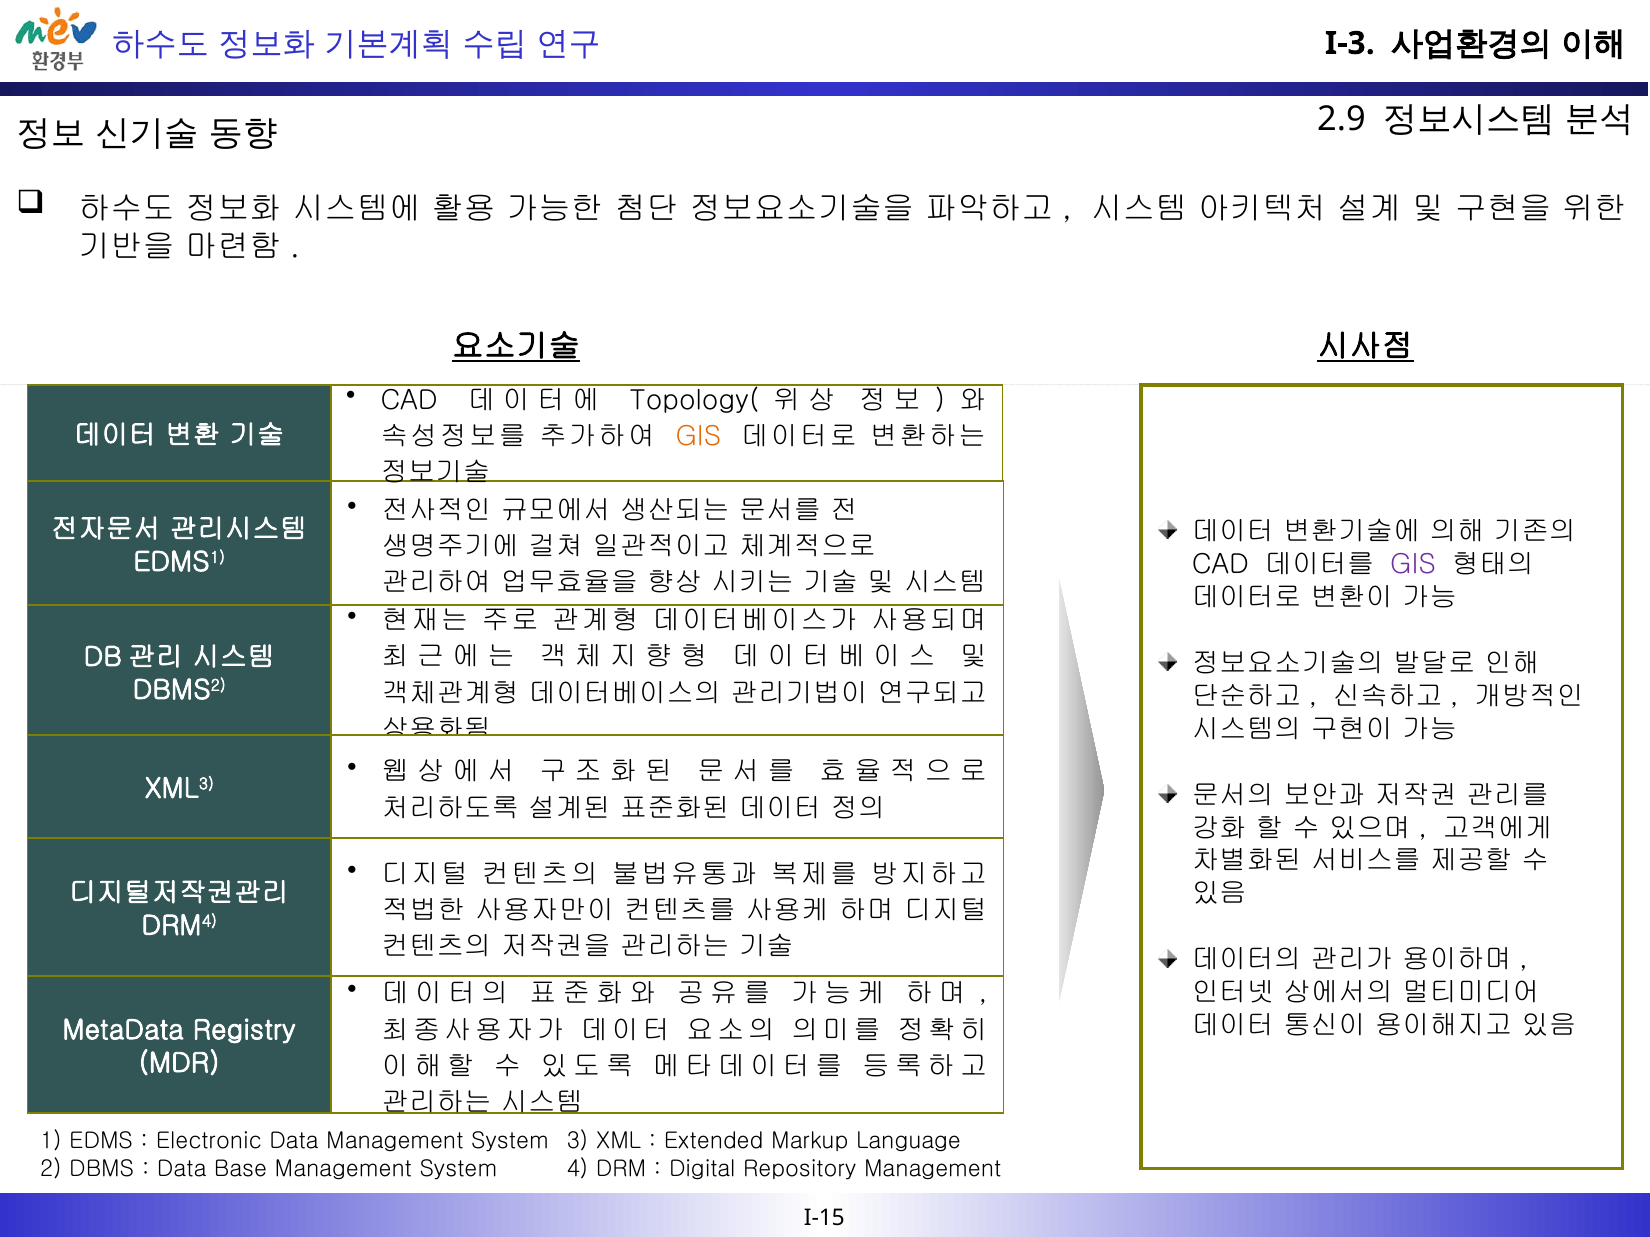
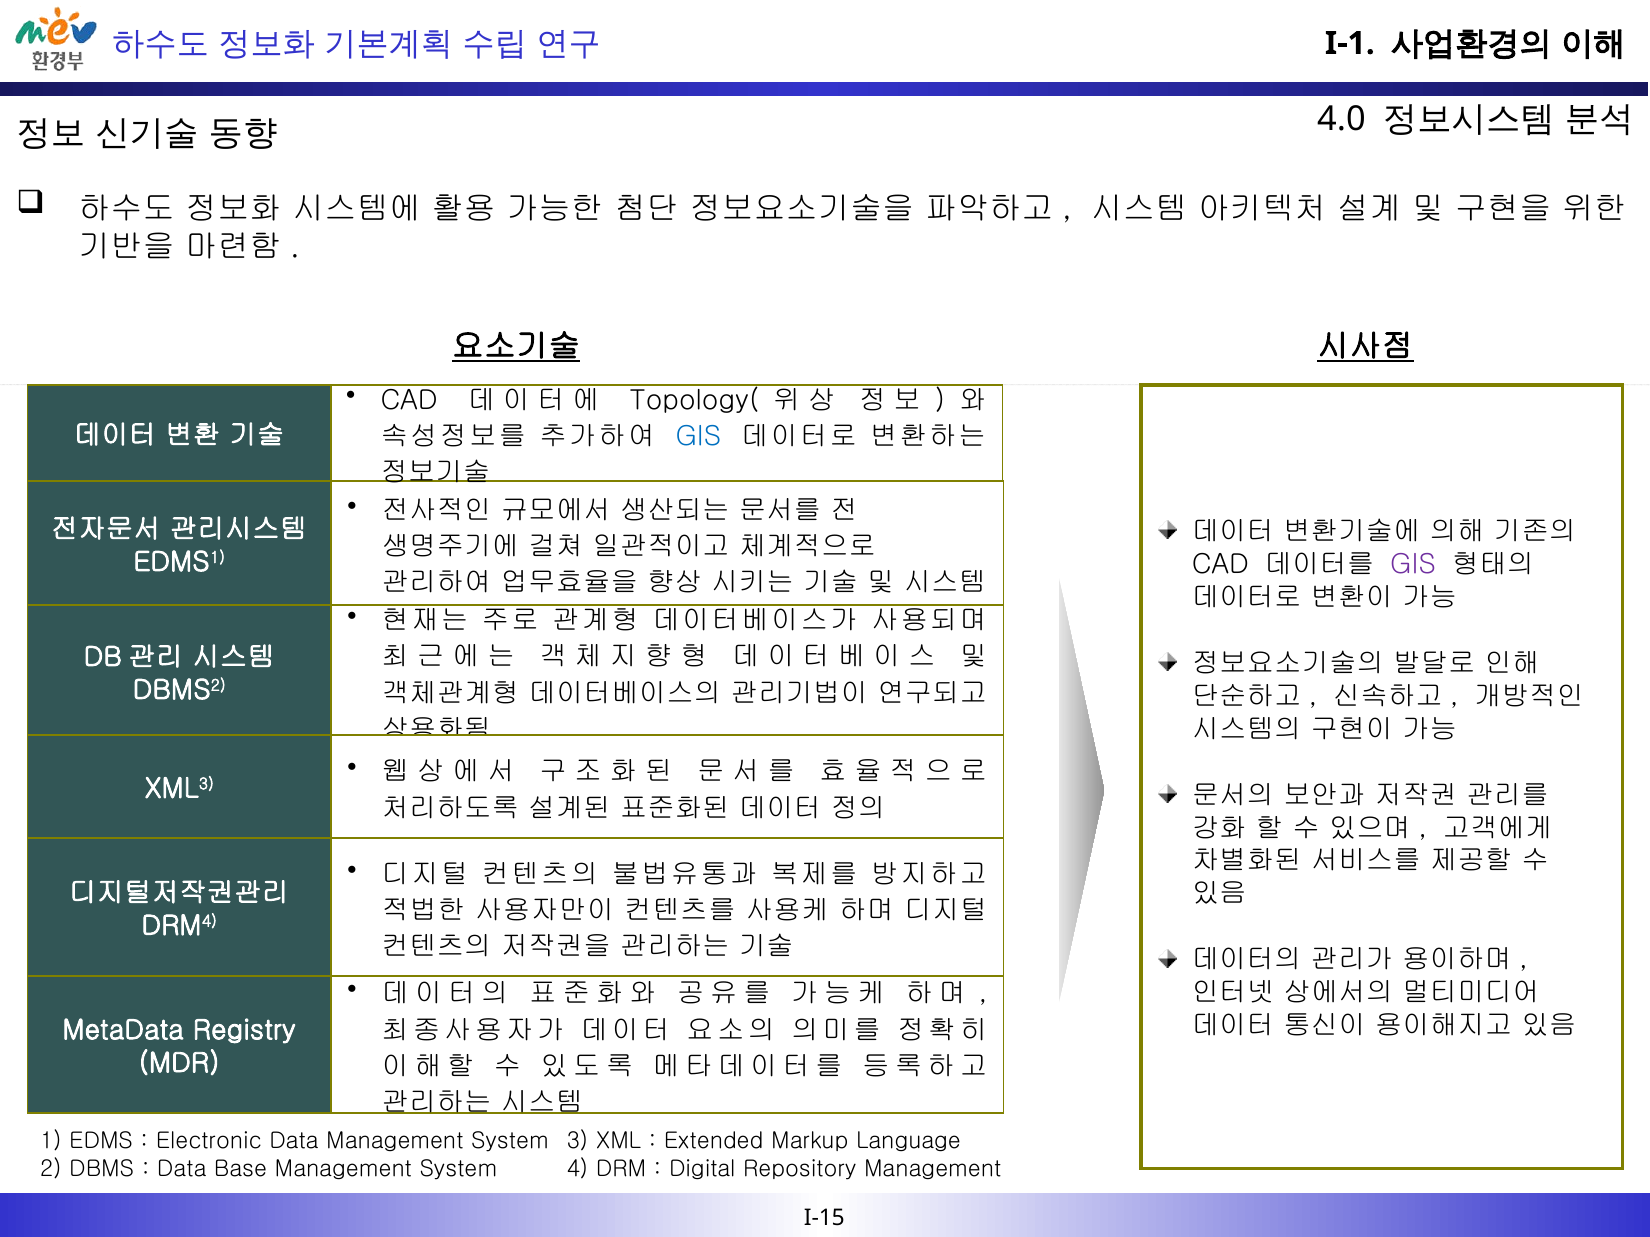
I-3: I-3 -> I-1 (1350, 43)
2.9: 2.9 -> 4.0 (1341, 119)
GIS colour: orange -> blue (698, 437)
